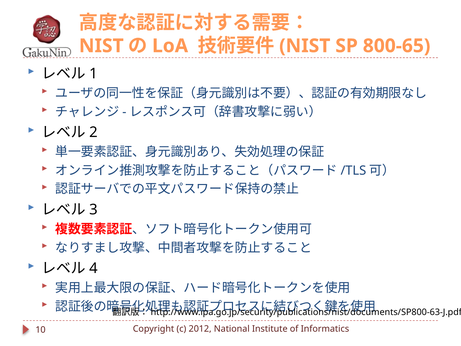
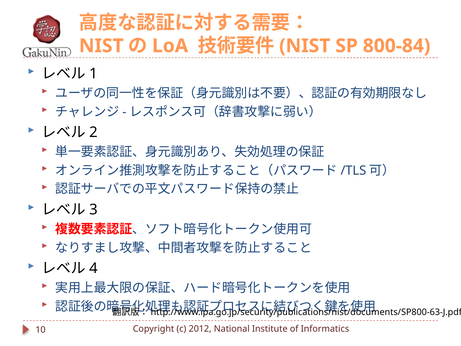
800-65: 800-65 -> 800-84 (397, 46)
